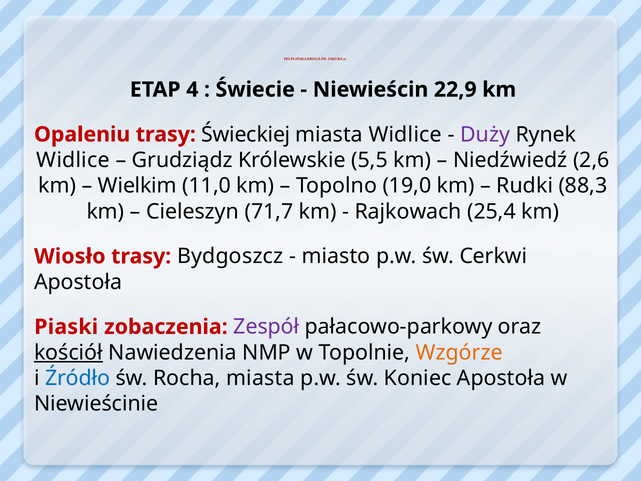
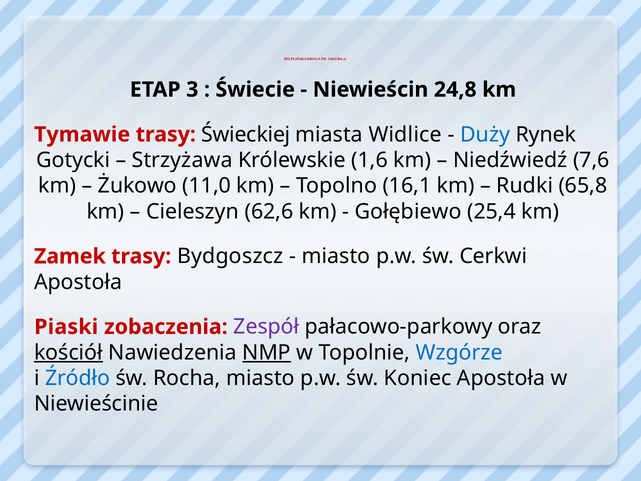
4: 4 -> 3 (192, 90)
22,9: 22,9 -> 24,8 (455, 90)
Opaleniu: Opaleniu -> Tymawie (82, 134)
Duży colour: purple -> blue (485, 134)
Widlice: Widlice -> Gotycki (73, 160)
Grudziądz: Grudziądz -> Strzyżawa (182, 160)
5,5: 5,5 -> 1,6 (370, 160)
2,6: 2,6 -> 7,6 (591, 160)
Wielkim: Wielkim -> Żukowo (137, 186)
19,0: 19,0 -> 16,1 (407, 186)
88,3: 88,3 -> 65,8 (583, 186)
71,7: 71,7 -> 62,6 (269, 211)
Rajkowach: Rajkowach -> Gołębiewo (408, 211)
Wiosło: Wiosło -> Zamek (70, 256)
NMP underline: none -> present (267, 352)
Wzgórze colour: orange -> blue (459, 352)
Rocha miasta: miasta -> miasto (260, 378)
